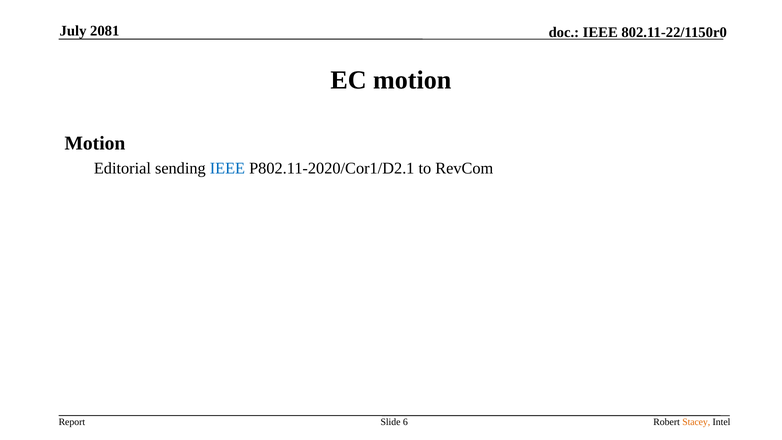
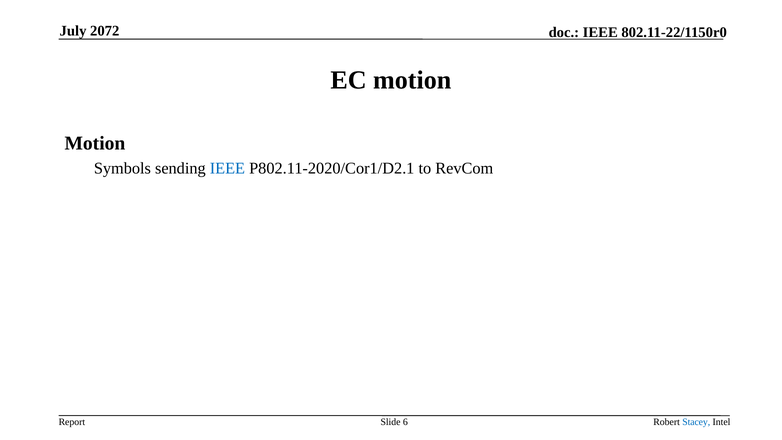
2081: 2081 -> 2072 (105, 31)
Editorial: Editorial -> Symbols (122, 168)
Stacey colour: orange -> blue (696, 422)
